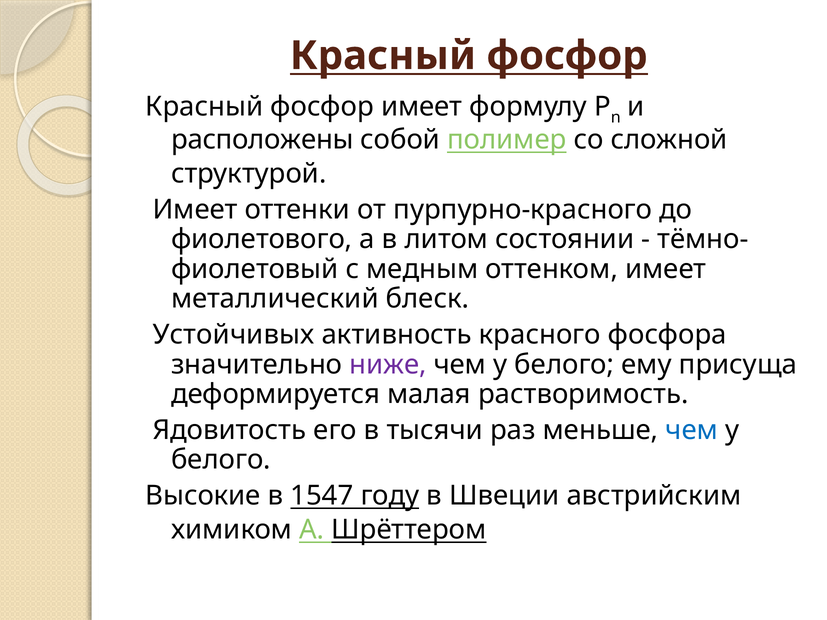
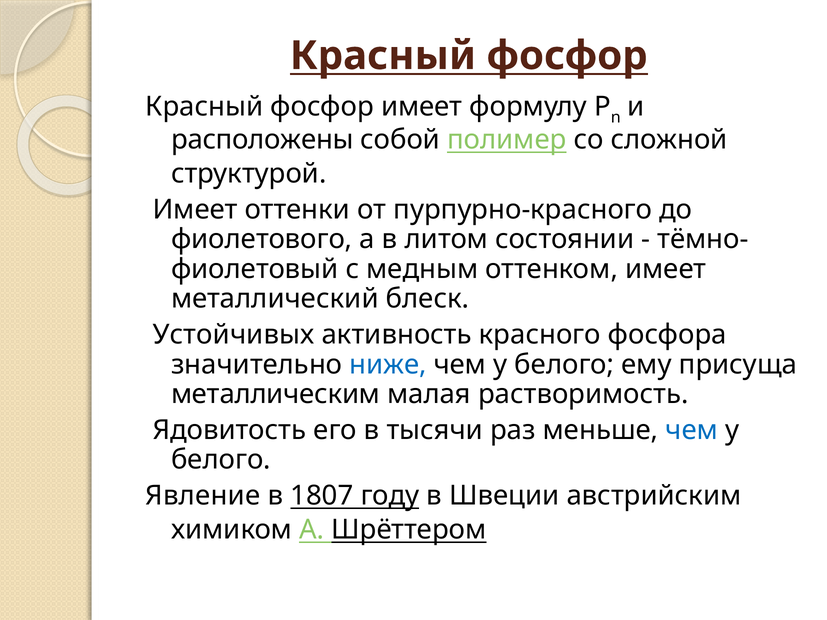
ниже colour: purple -> blue (388, 365)
деформируется: деформируется -> металлическим (276, 394)
Высокие: Высокие -> Явление (203, 496)
1547: 1547 -> 1807 (322, 496)
